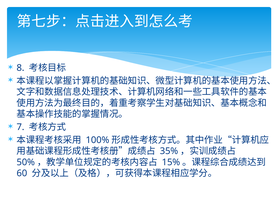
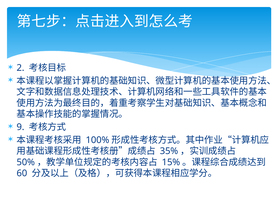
8: 8 -> 2 (20, 68)
7: 7 -> 9 (20, 127)
